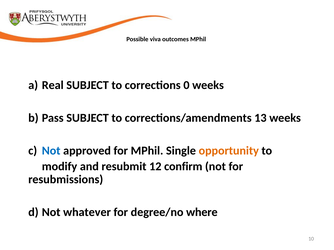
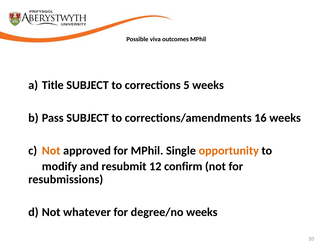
Real: Real -> Title (53, 85)
0: 0 -> 5 (186, 85)
13: 13 -> 16 (260, 118)
Not colour: blue -> orange (51, 151)
degree/no where: where -> weeks (202, 213)
